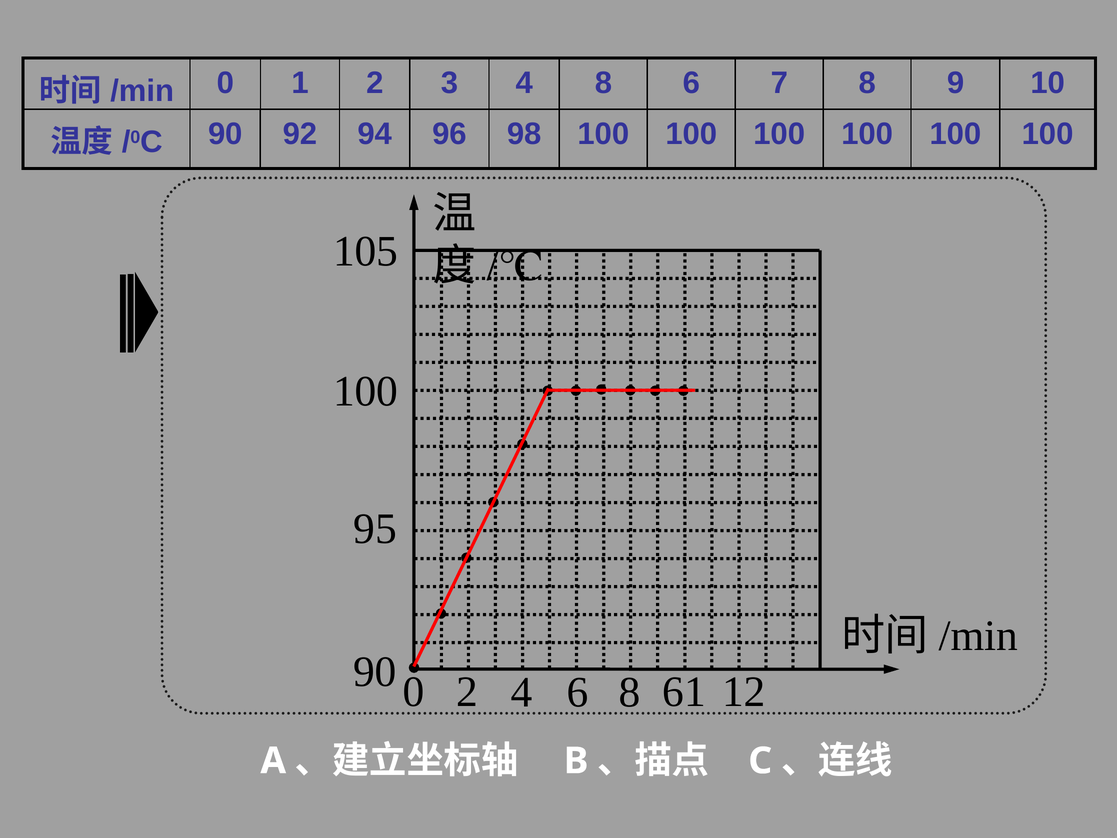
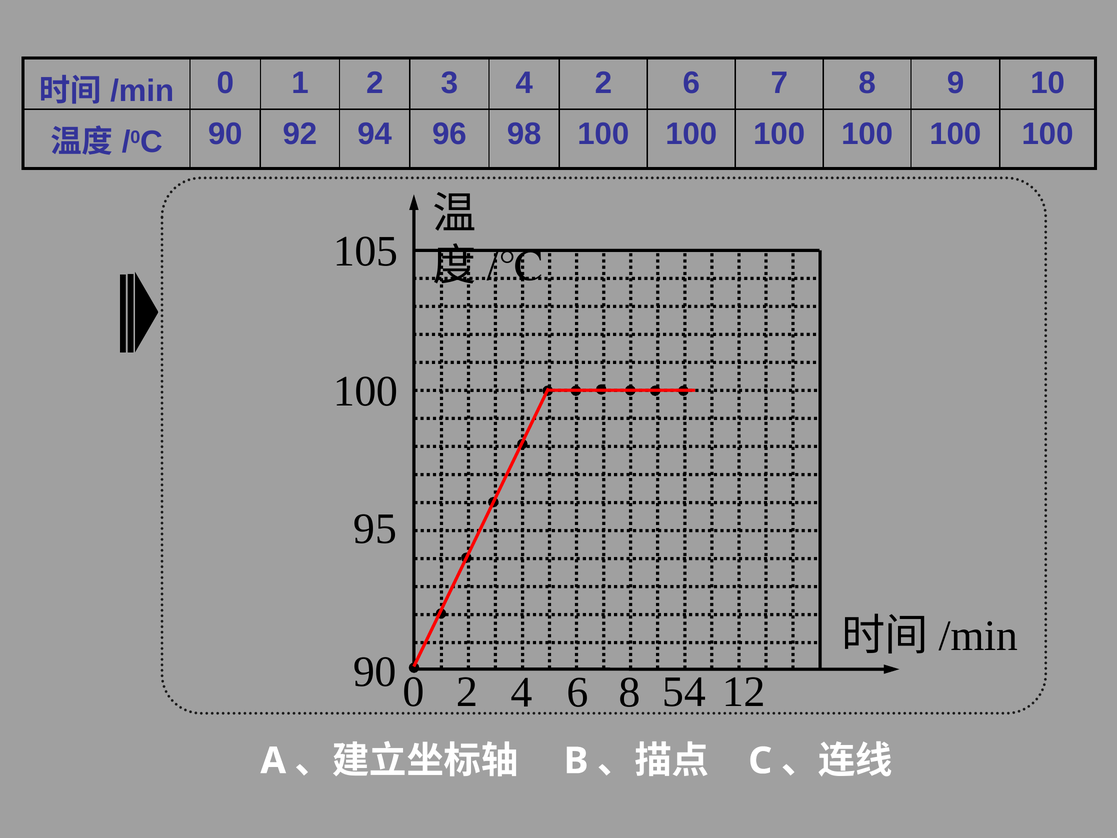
4 8: 8 -> 2 (603, 83)
61: 61 -> 54 (684, 692)
